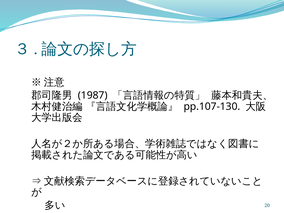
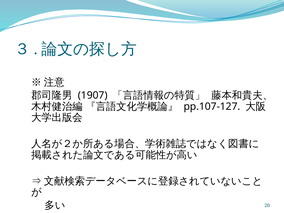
1987: 1987 -> 1907 (93, 95)
pp.107-130: pp.107-130 -> pp.107-127 (212, 106)
